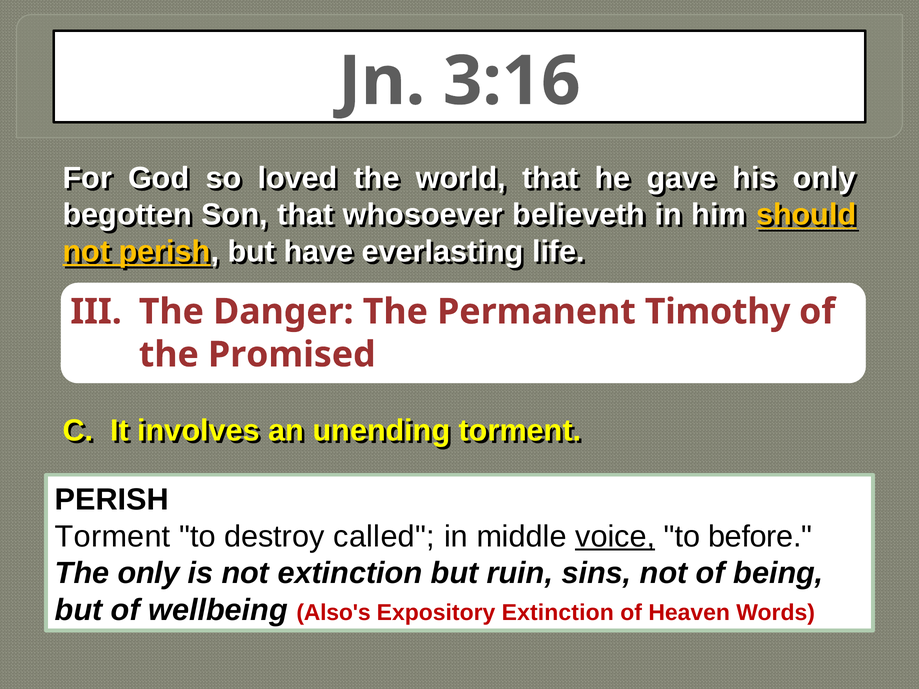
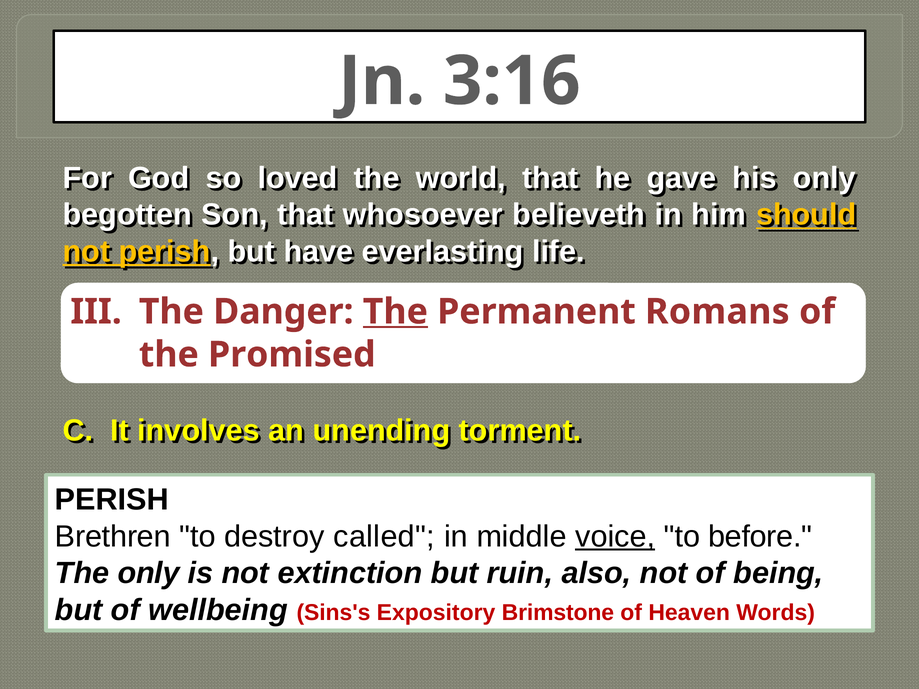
The underline: none -> present (395, 312)
Timothy: Timothy -> Romans (717, 312)
Torment: Torment -> Brethren (113, 537)
sins: sins -> also (597, 573)
Also's: Also's -> Sins's (333, 613)
Expository Extinction: Extinction -> Brimstone (558, 613)
